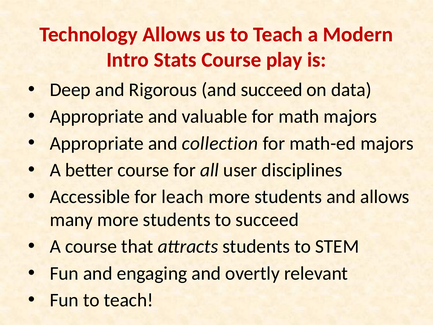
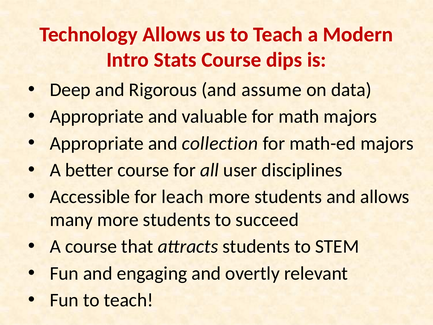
play: play -> dips (284, 60)
and succeed: succeed -> assume (271, 90)
